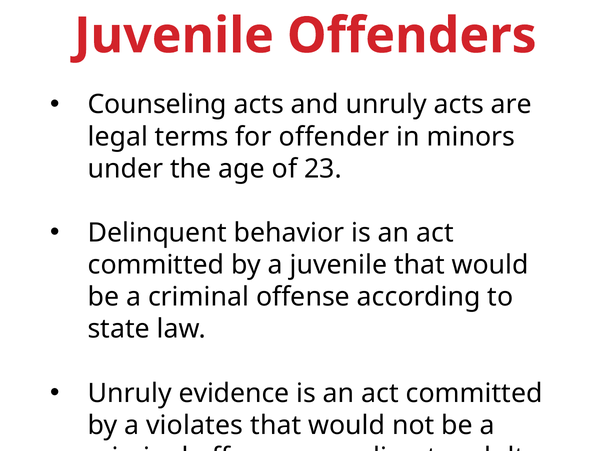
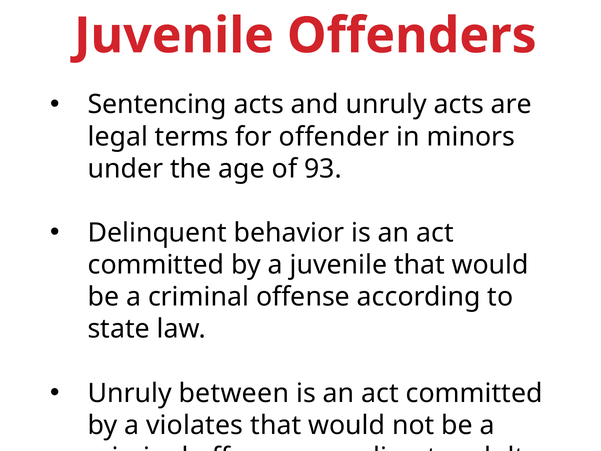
Counseling: Counseling -> Sentencing (157, 105)
23: 23 -> 93 (323, 169)
evidence: evidence -> between (234, 393)
